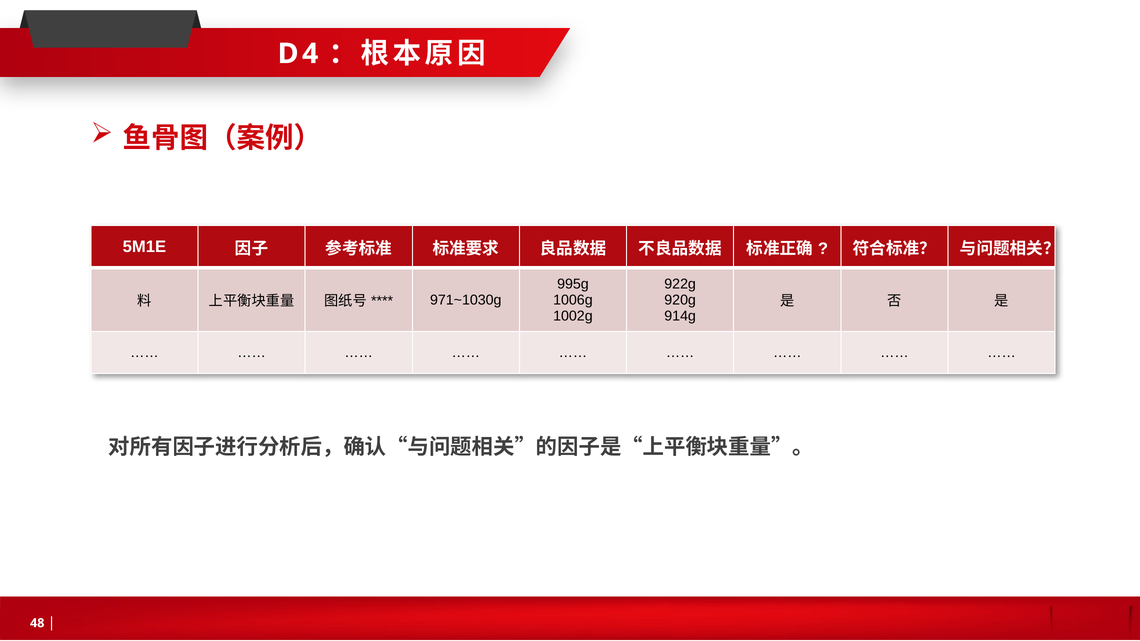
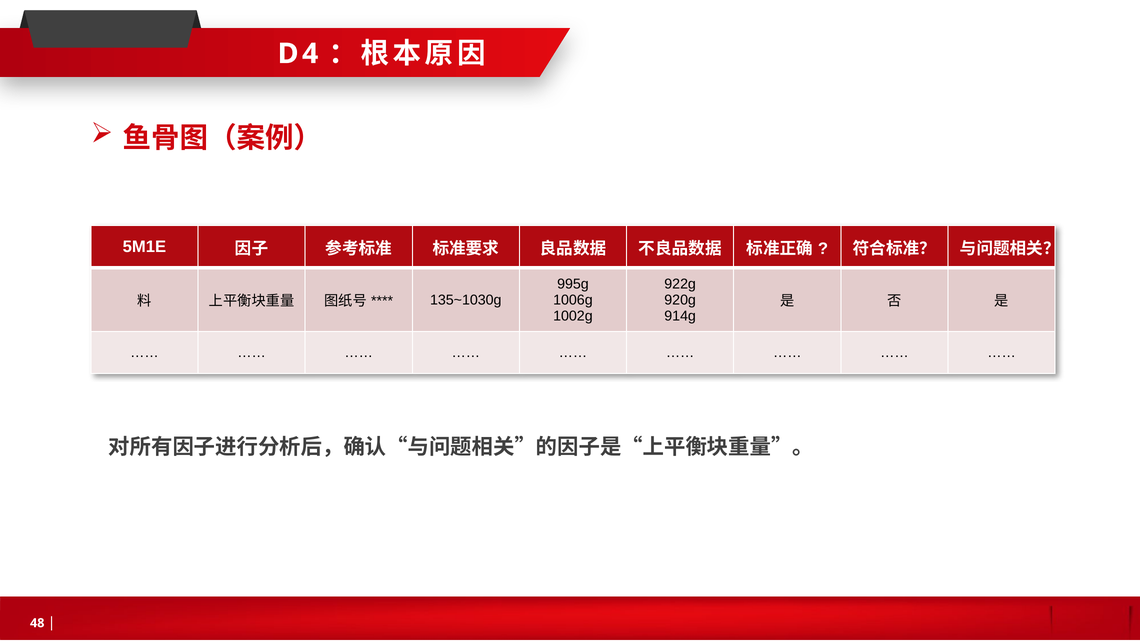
971~1030g: 971~1030g -> 135~1030g (466, 300)
